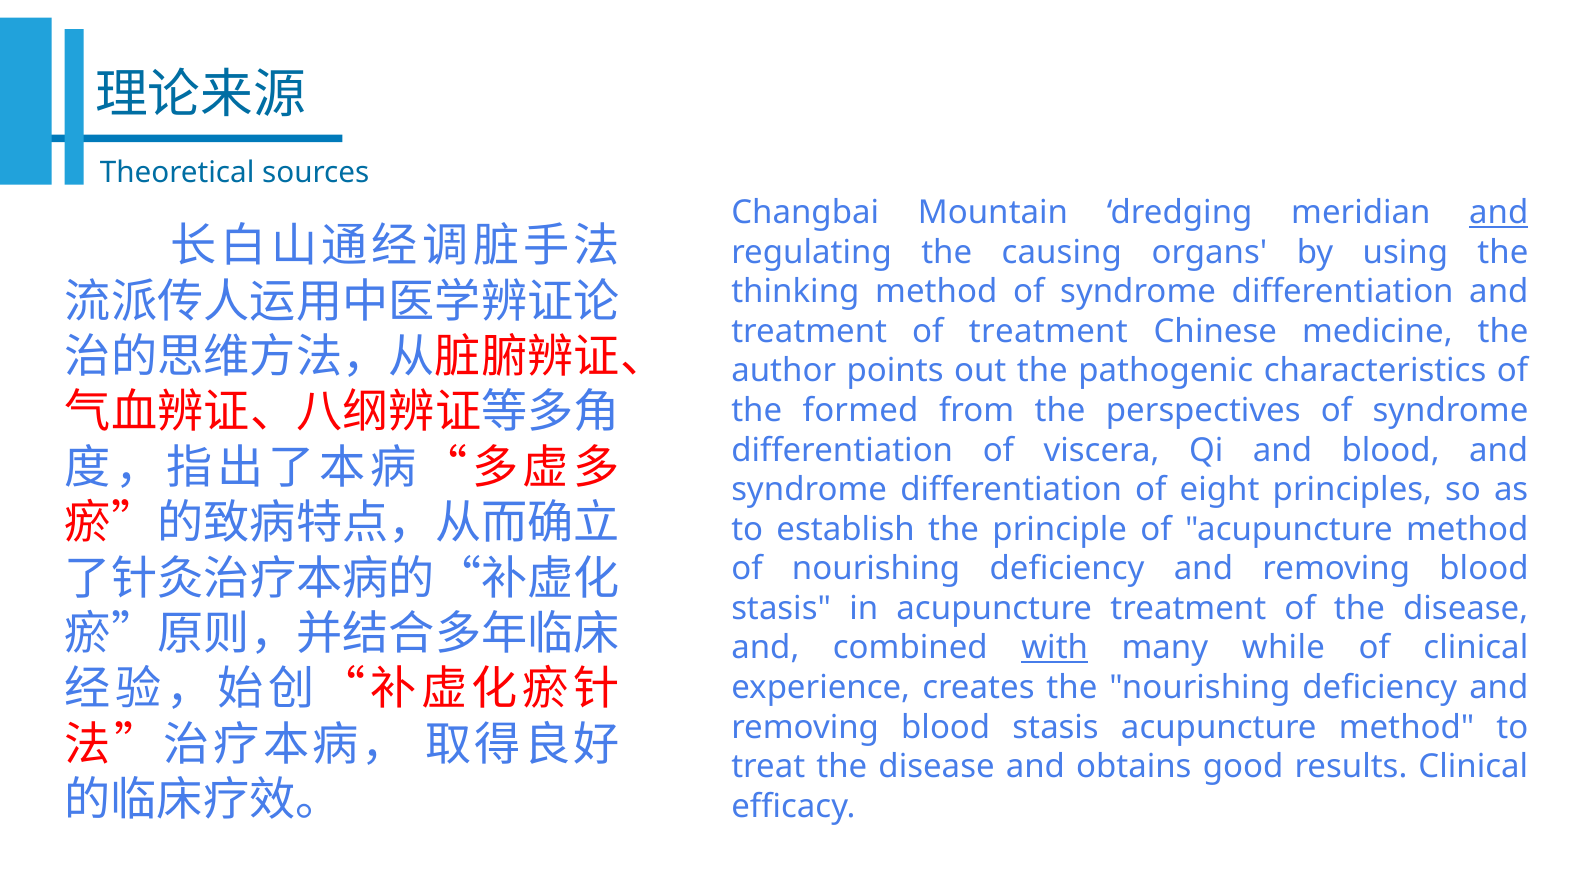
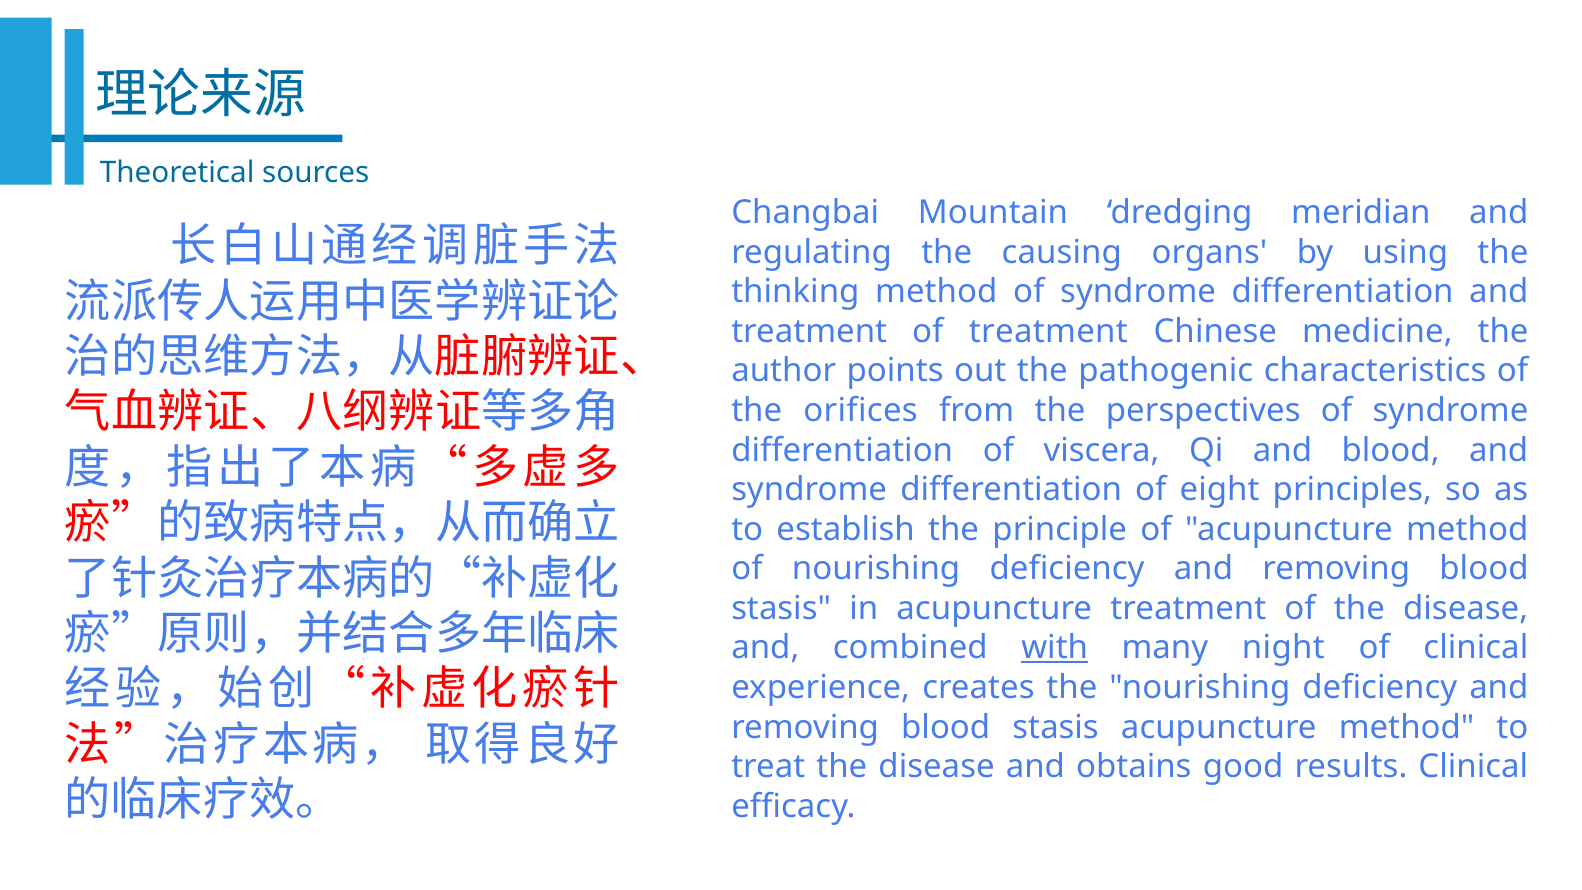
and underline: present -> none (1499, 213)
formed: formed -> orifices (861, 411)
while: while -> night (1283, 648)
